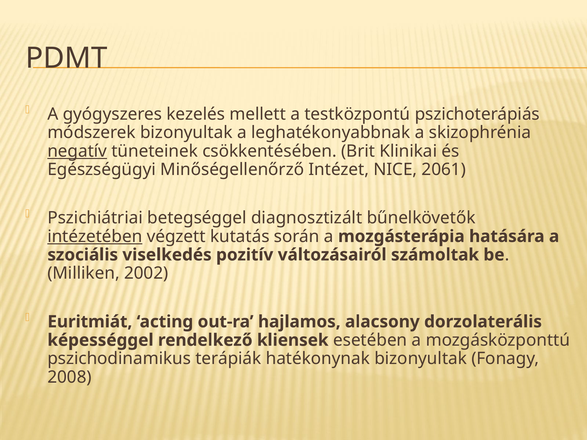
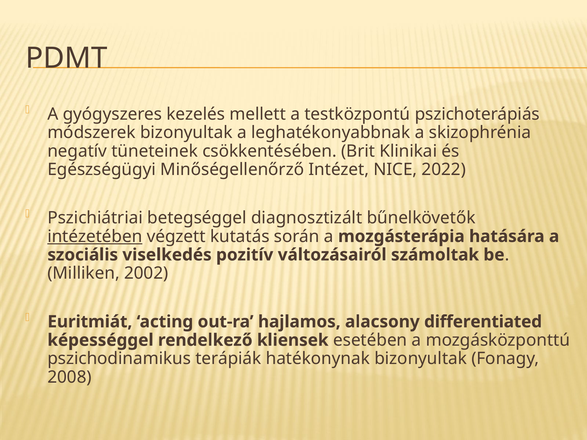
negatív underline: present -> none (77, 151)
2061: 2061 -> 2022 (444, 170)
dorzolaterális: dorzolaterális -> differentiated (483, 322)
